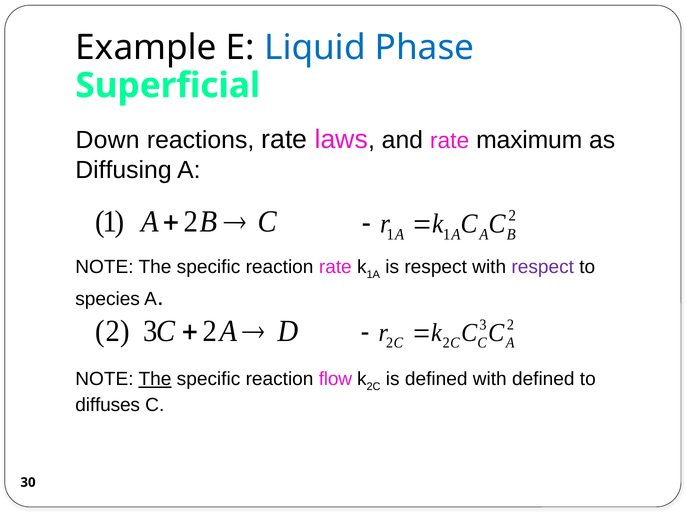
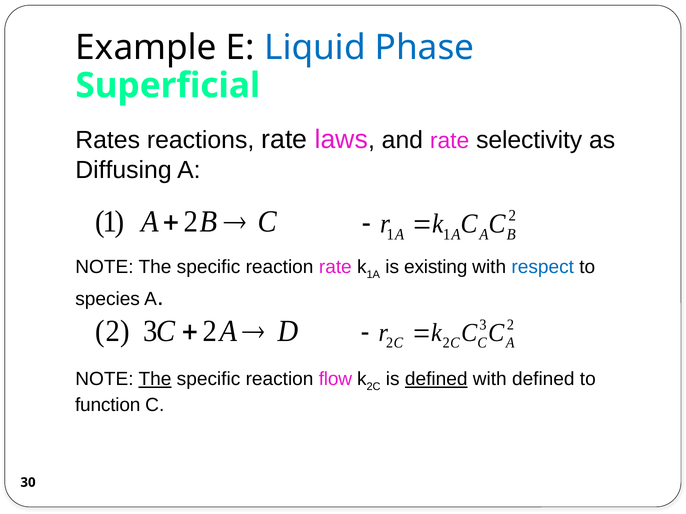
Down: Down -> Rates (108, 140)
maximum: maximum -> selectivity (529, 140)
is respect: respect -> existing (436, 267)
respect colour: purple -> blue (543, 267)
defined underline: none -> present (436, 379)
diffuses: diffuses -> function (108, 405)
